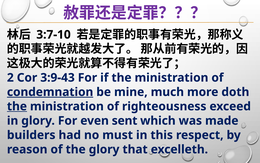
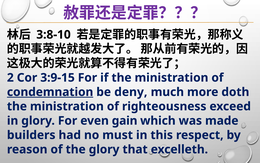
3:7-10: 3:7-10 -> 3:8-10 (54, 35)
3:9-43: 3:9-43 -> 3:9-15 (58, 77)
mine: mine -> deny (131, 92)
the underline: present -> none (17, 106)
sent: sent -> gain (125, 120)
